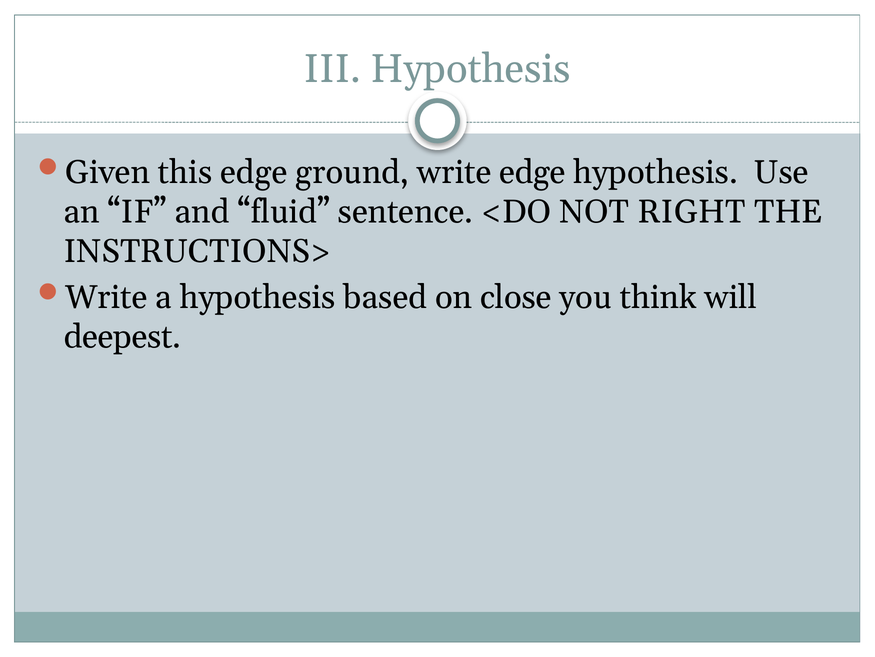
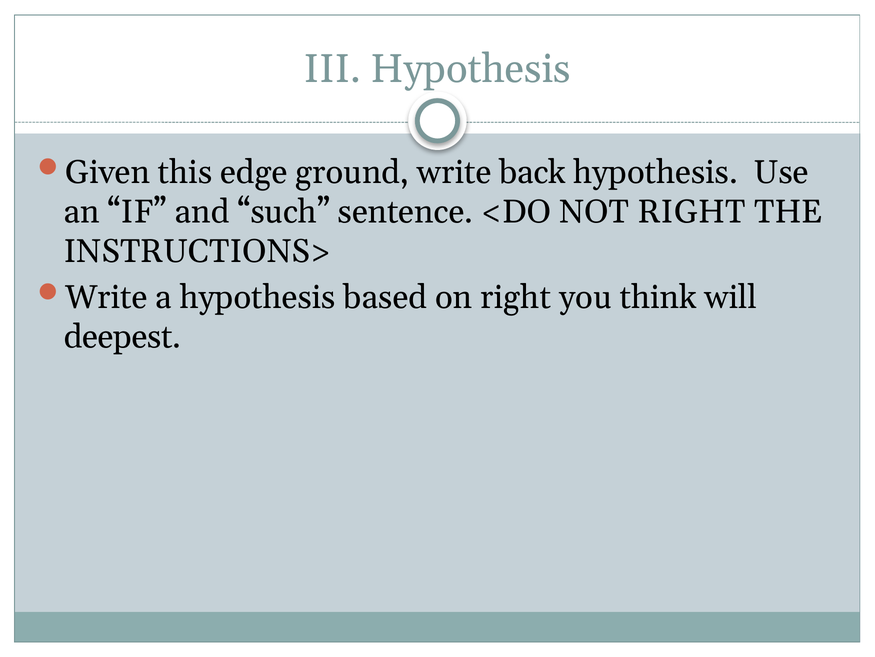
write edge: edge -> back (532, 172)
fluid: fluid -> such (284, 212)
on close: close -> right (516, 297)
